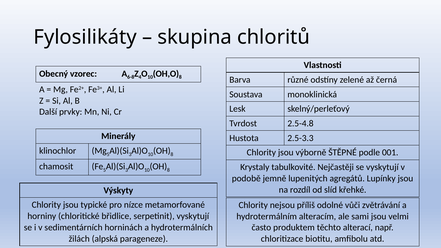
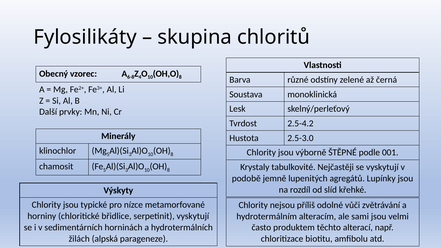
2.5-4.8: 2.5-4.8 -> 2.5-4.2 (300, 123)
2.5-3.3: 2.5-3.3 -> 2.5-3.0 (300, 138)
